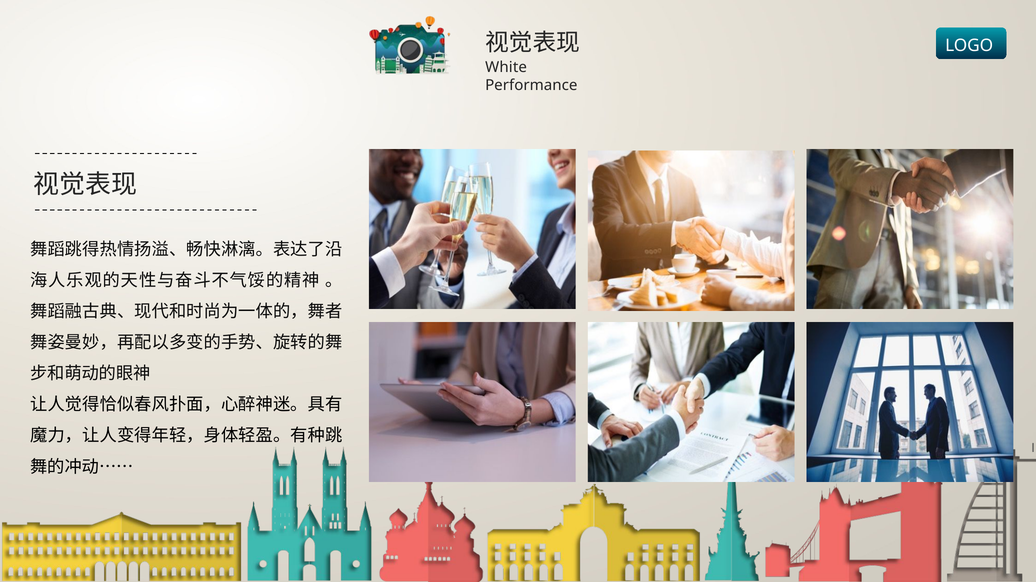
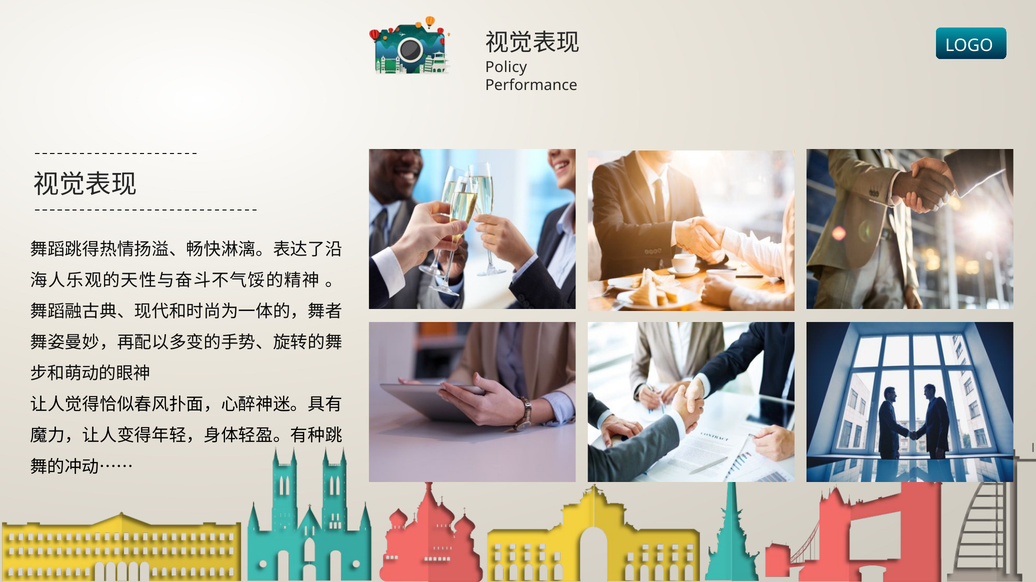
White: White -> Policy (506, 67)
